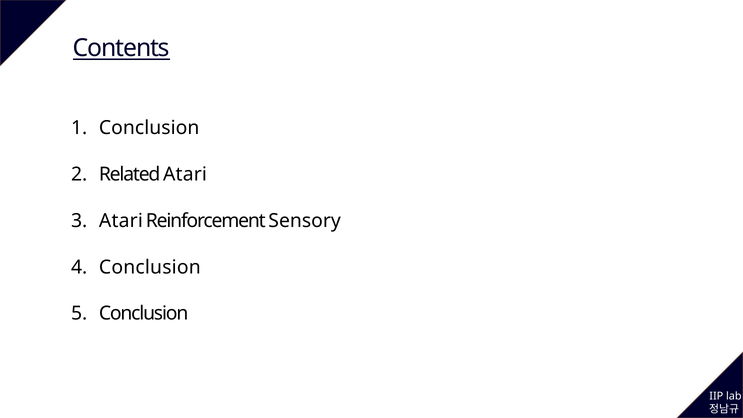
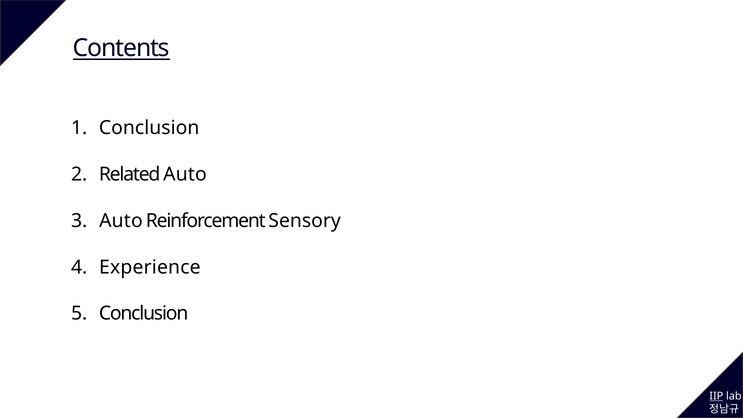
Related Atari: Atari -> Auto (185, 174)
Atari: Atari -> Auto (121, 221)
Conclusion: Conclusion -> Experience (150, 267)
IIP underline: none -> present (716, 396)
